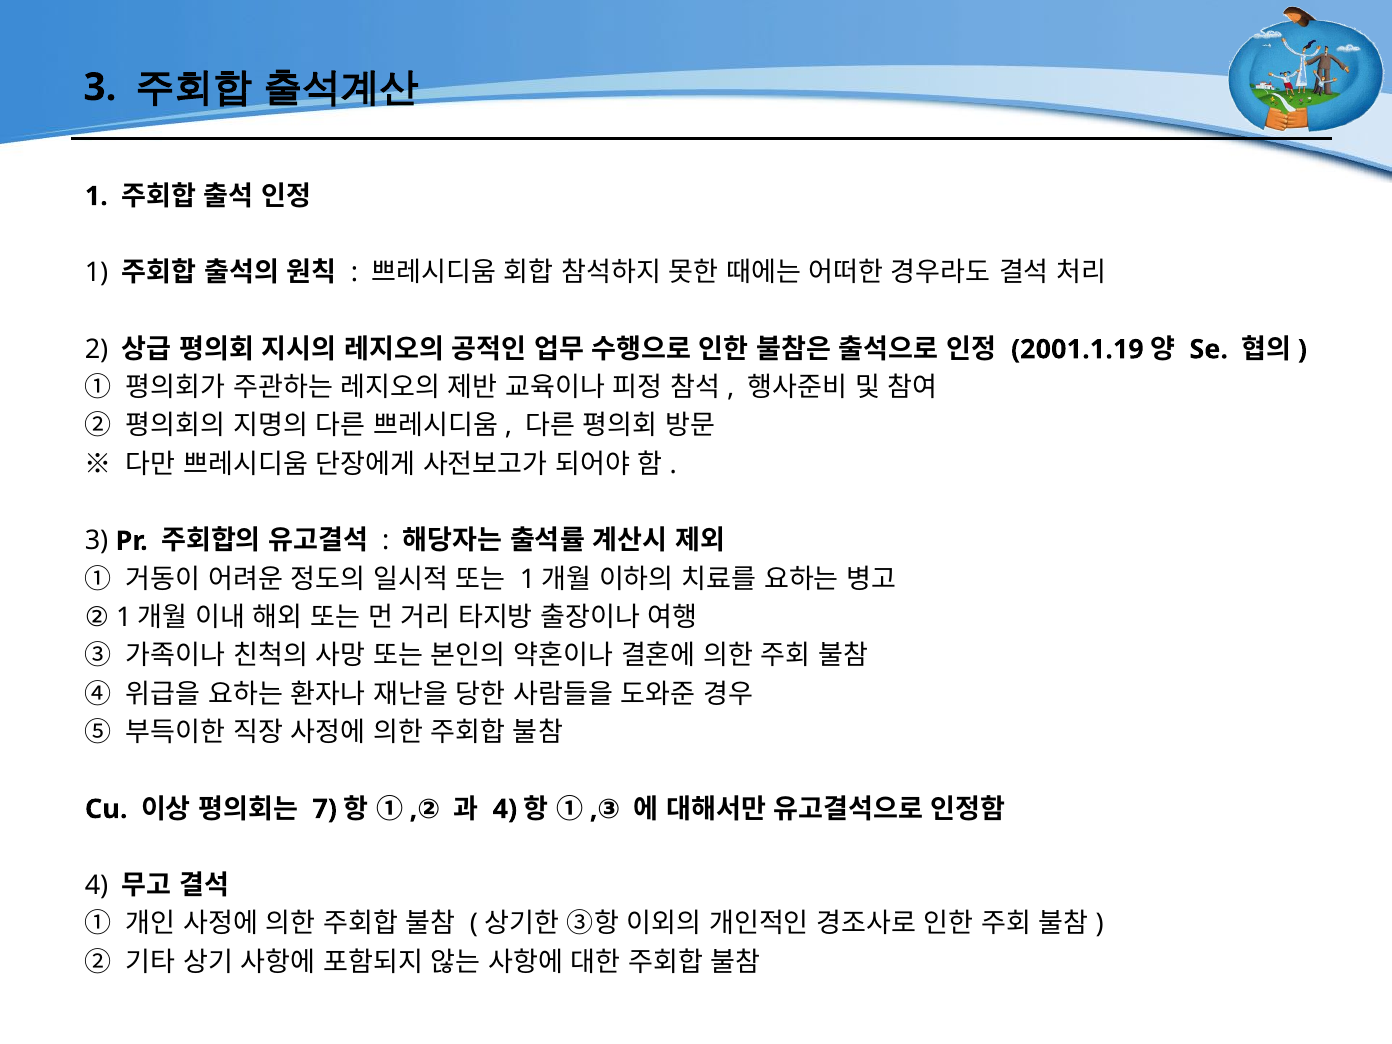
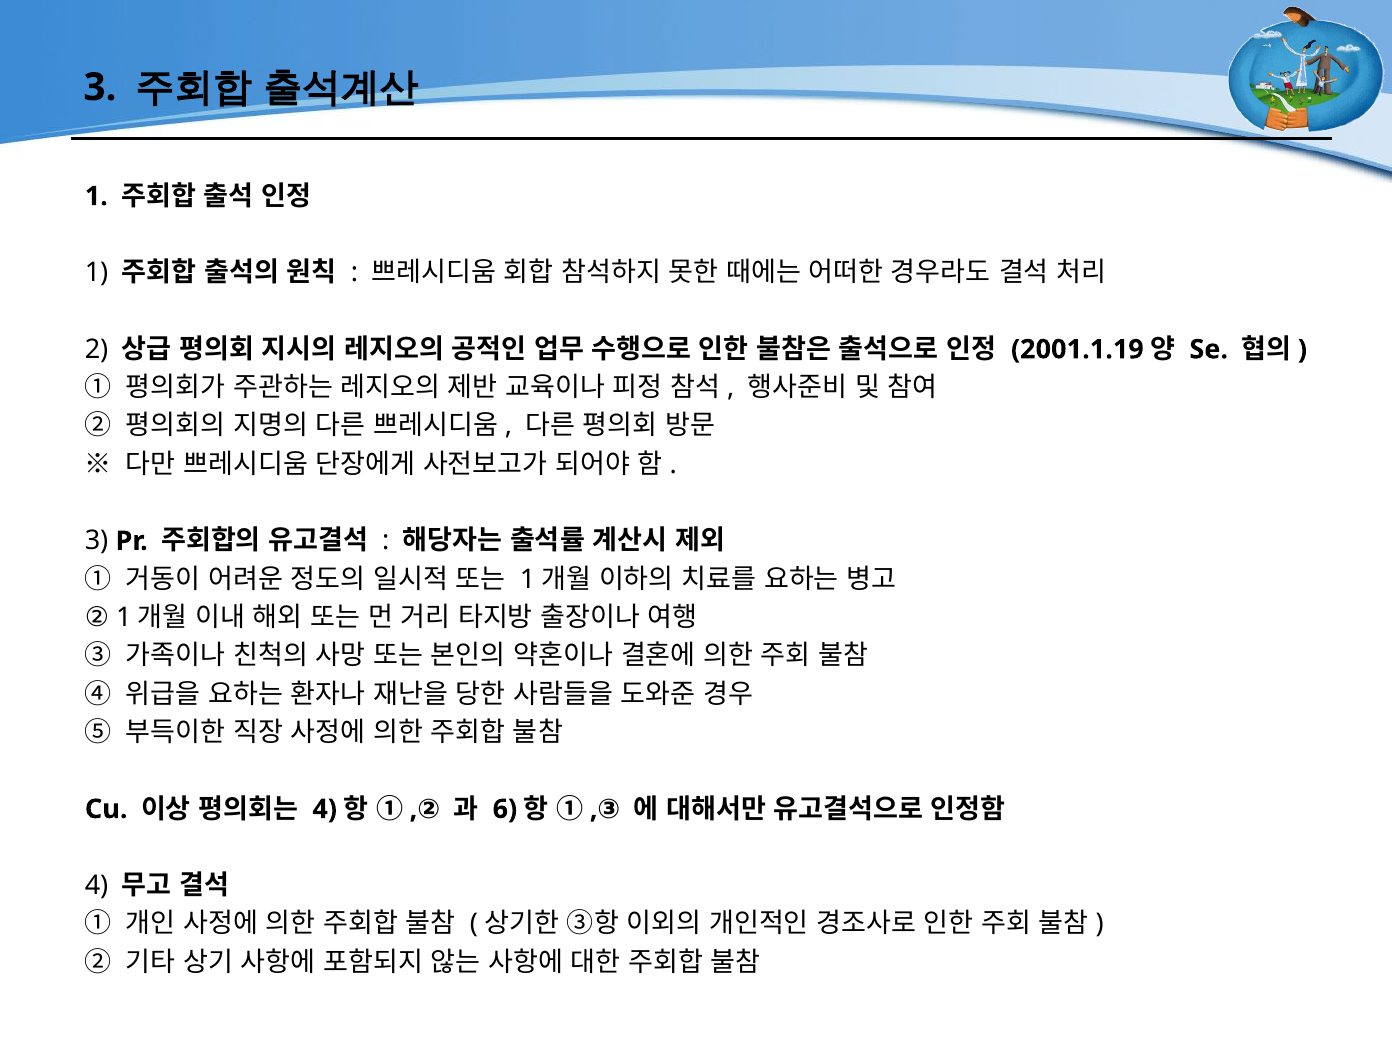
7: 7 -> 4 (325, 809)
4: 4 -> 6 (505, 809)
